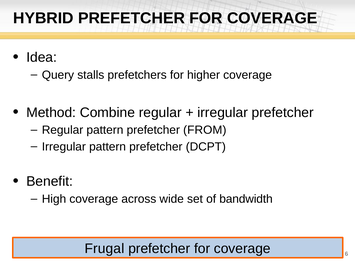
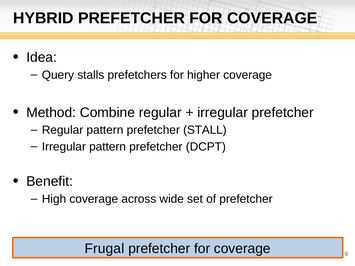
FROM: FROM -> STALL (205, 130)
of bandwidth: bandwidth -> prefetcher (246, 199)
